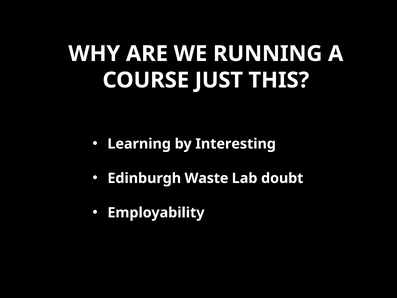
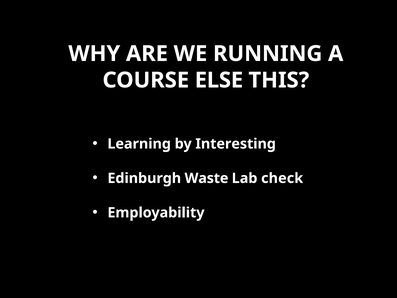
JUST: JUST -> ELSE (219, 80)
doubt: doubt -> check (282, 178)
